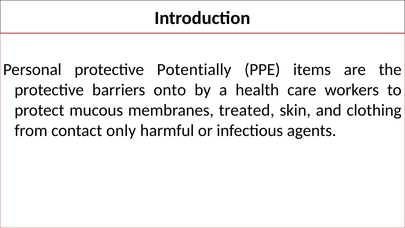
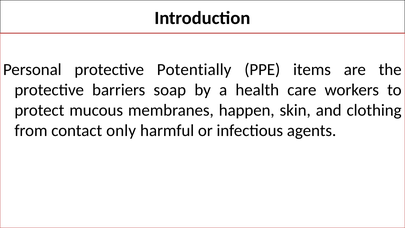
onto: onto -> soap (170, 90)
treated: treated -> happen (247, 110)
